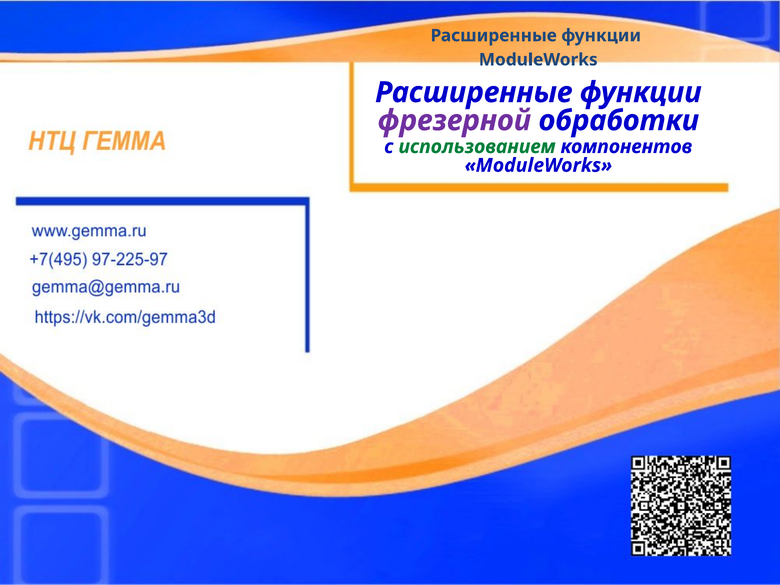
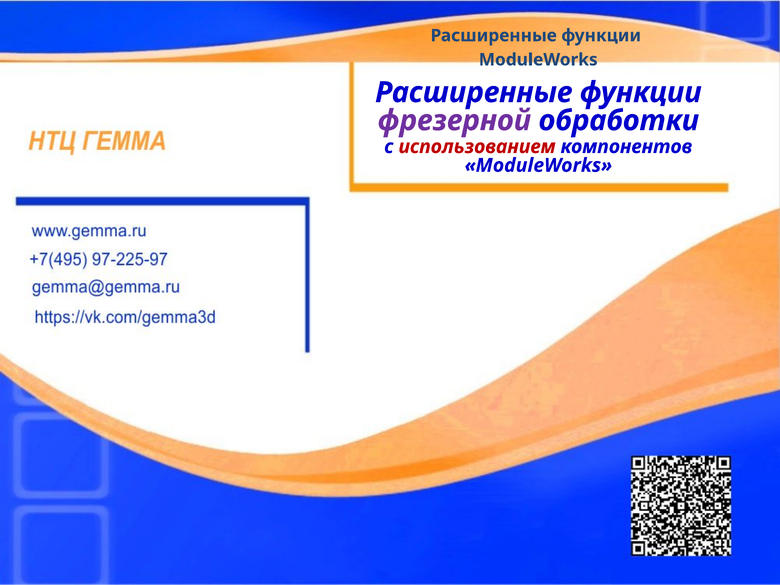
использованием colour: green -> red (477, 147)
